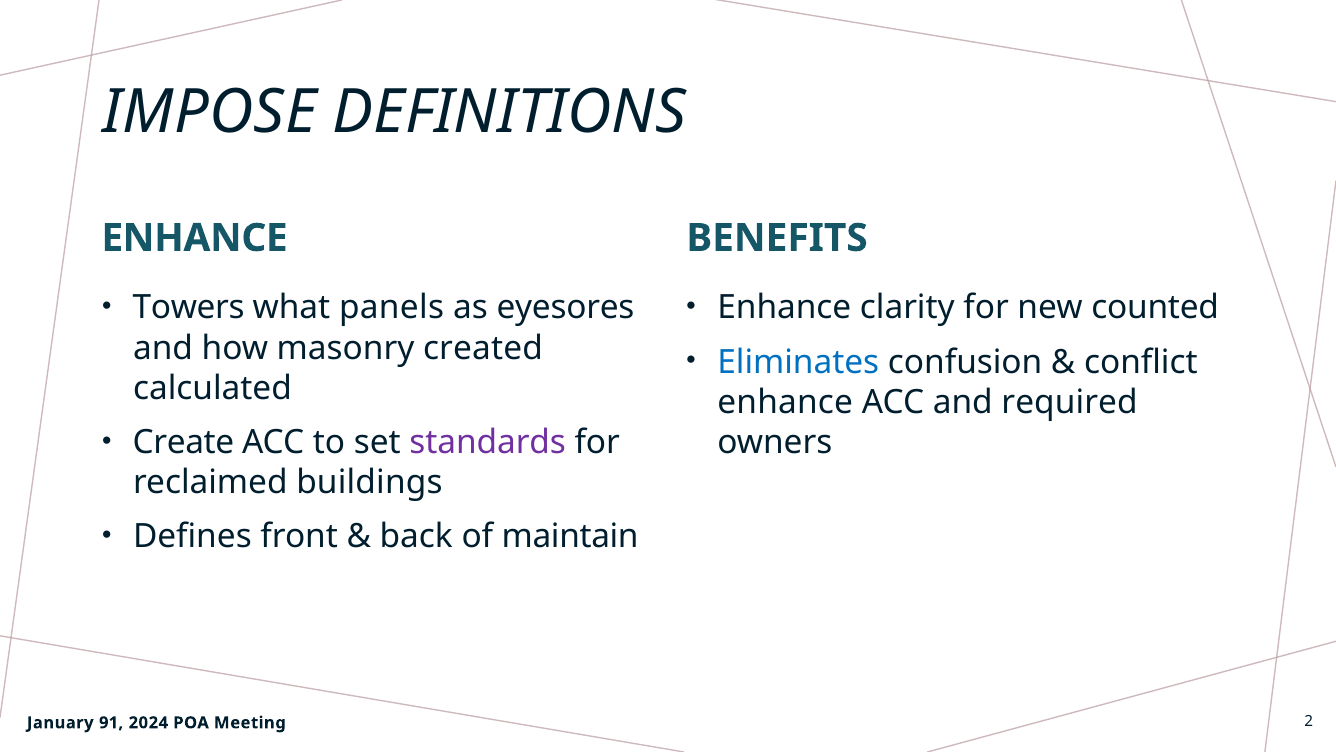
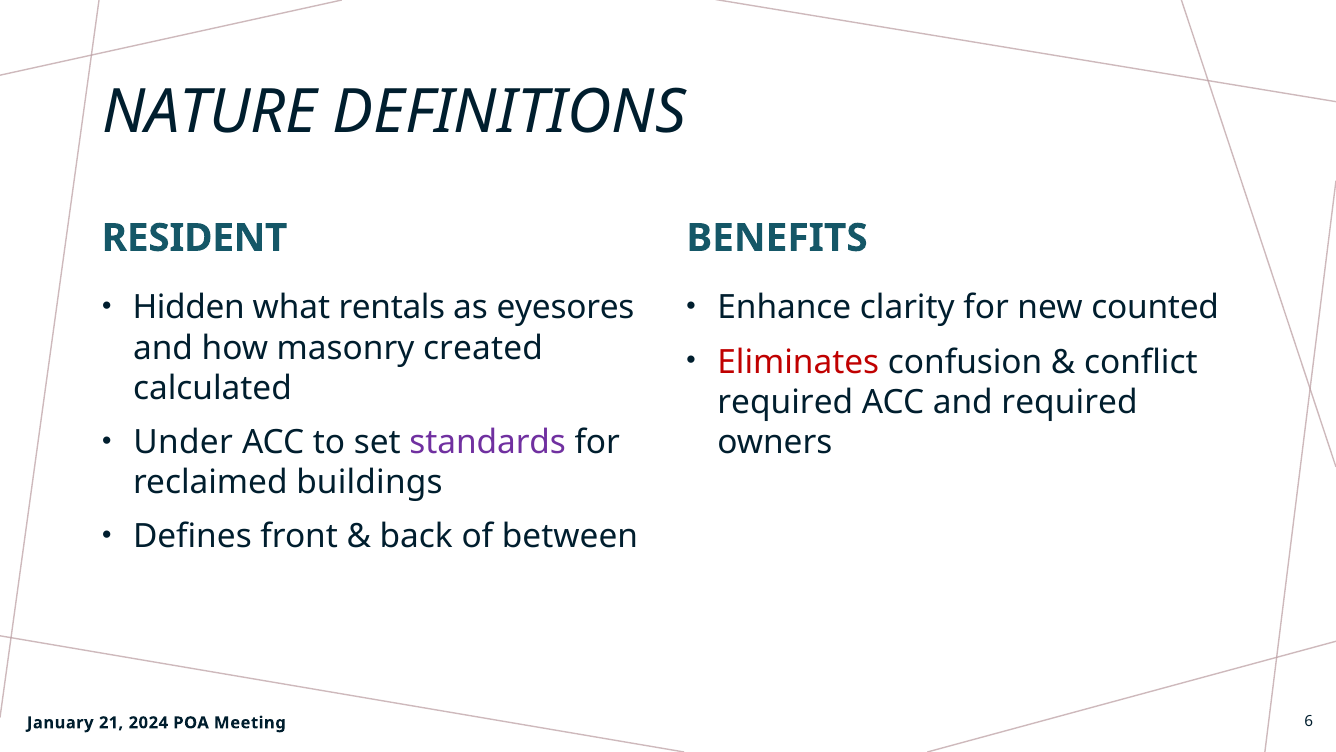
IMPOSE: IMPOSE -> NATURE (210, 112)
ENHANCE: ENHANCE -> RESIDENT (195, 238)
Towers: Towers -> Hidden (189, 308)
panels: panels -> rentals (392, 308)
Eliminates colour: blue -> red (798, 362)
enhance: enhance -> required (785, 402)
Create: Create -> Under (183, 442)
maintain: maintain -> between (570, 536)
91: 91 -> 21 (111, 722)
2: 2 -> 6 (1309, 721)
